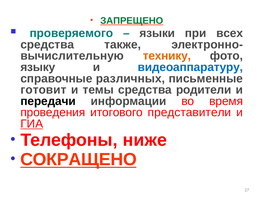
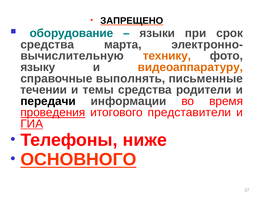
ЗАПРЕЩЕНО colour: green -> black (132, 21)
проверяемого: проверяемого -> оборудование (71, 33)
всех: всех -> срок (230, 33)
также: также -> марта (123, 45)
видеоаппаратуру colour: blue -> orange (190, 67)
различных: различных -> выполнять (131, 78)
готовит: готовит -> течении (44, 90)
проведения underline: none -> present (53, 112)
СОКРАЩЕНО: СОКРАЩЕНО -> ОСНОВНОГО (78, 159)
